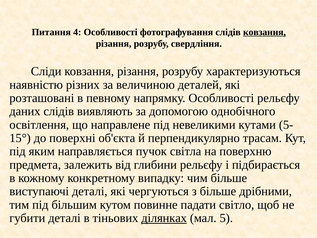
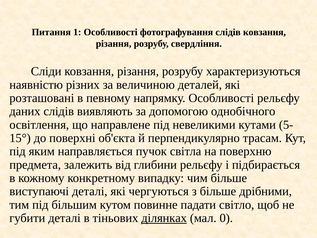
4: 4 -> 1 (77, 32)
ковзання underline: present -> none (264, 32)
5: 5 -> 0 (226, 218)
